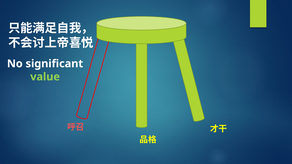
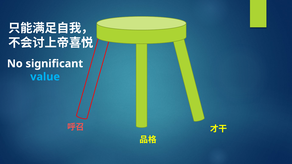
value colour: light green -> light blue (45, 77)
